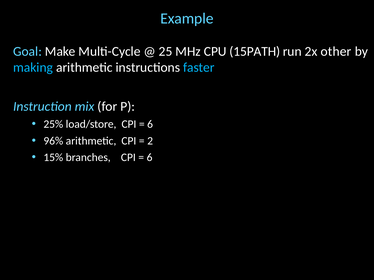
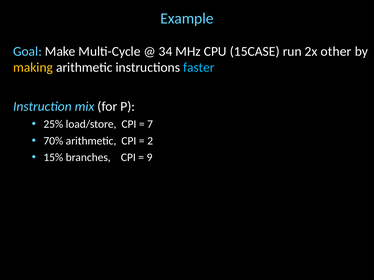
25: 25 -> 34 (166, 51)
15PATH: 15PATH -> 15CASE (255, 51)
making colour: light blue -> yellow (33, 68)
6: 6 -> 7 (150, 124)
96%: 96% -> 70% (53, 141)
6: 6 -> 9 (150, 158)
